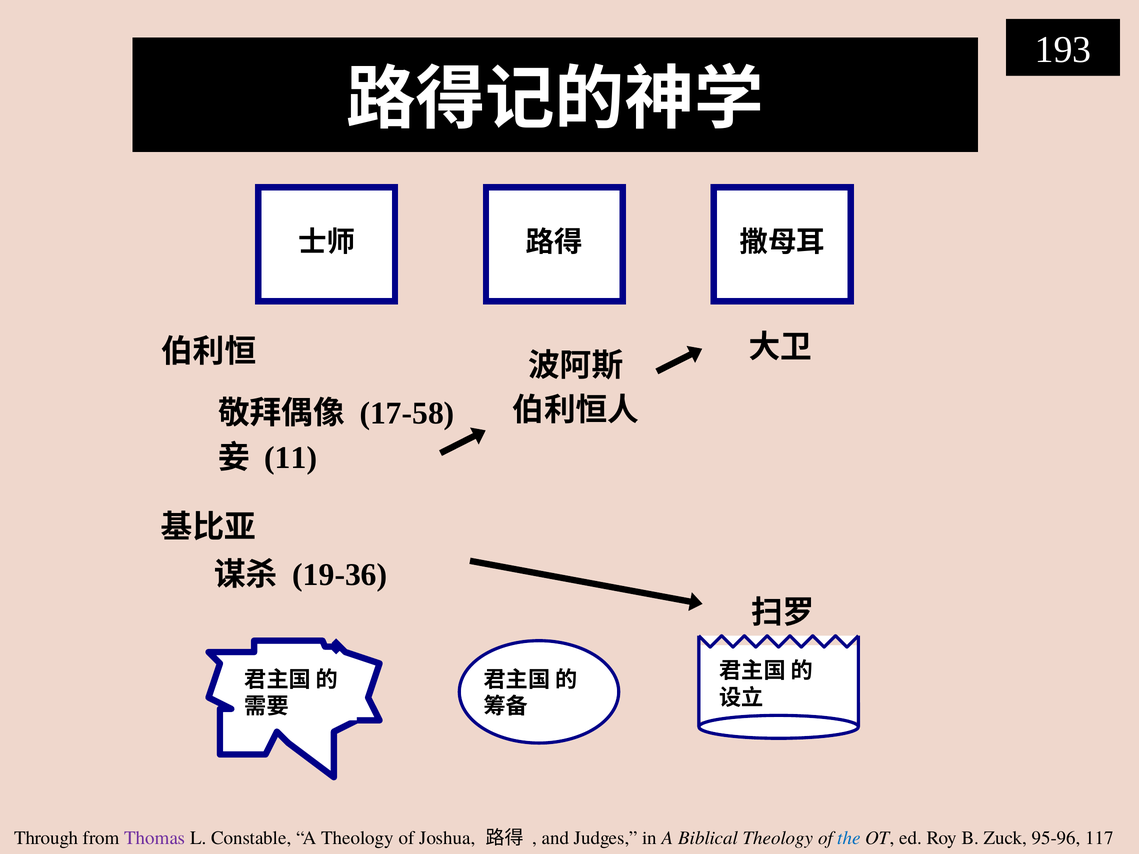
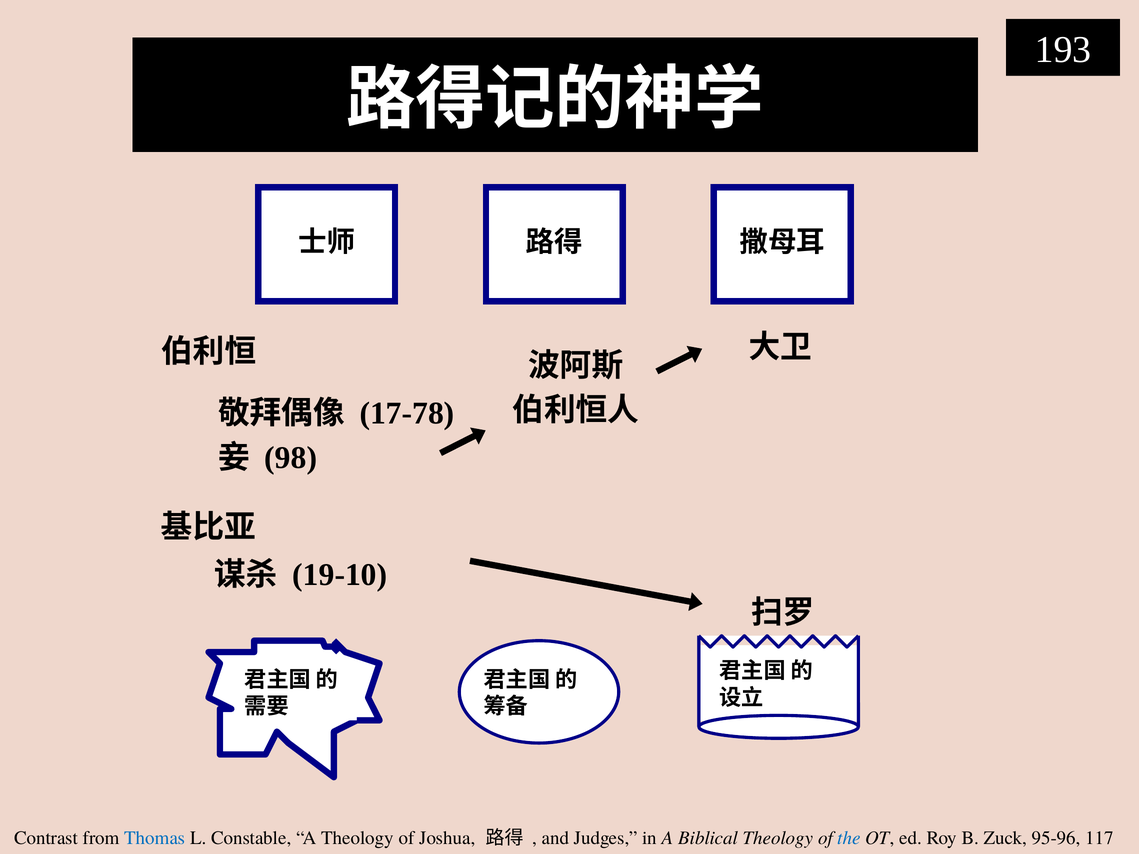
17-58: 17-58 -> 17-78 (407, 414)
11: 11 -> 98 (291, 458)
19-36: 19-36 -> 19-10 (340, 575)
Through: Through -> Contrast (46, 838)
Thomas colour: purple -> blue (155, 838)
